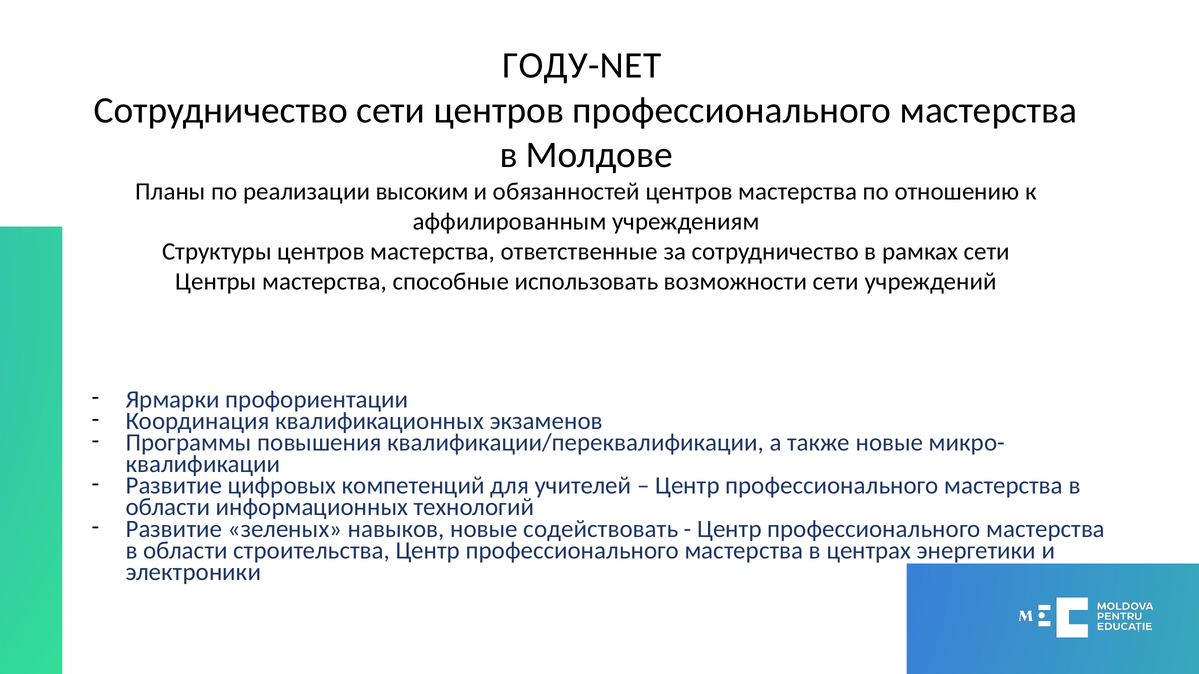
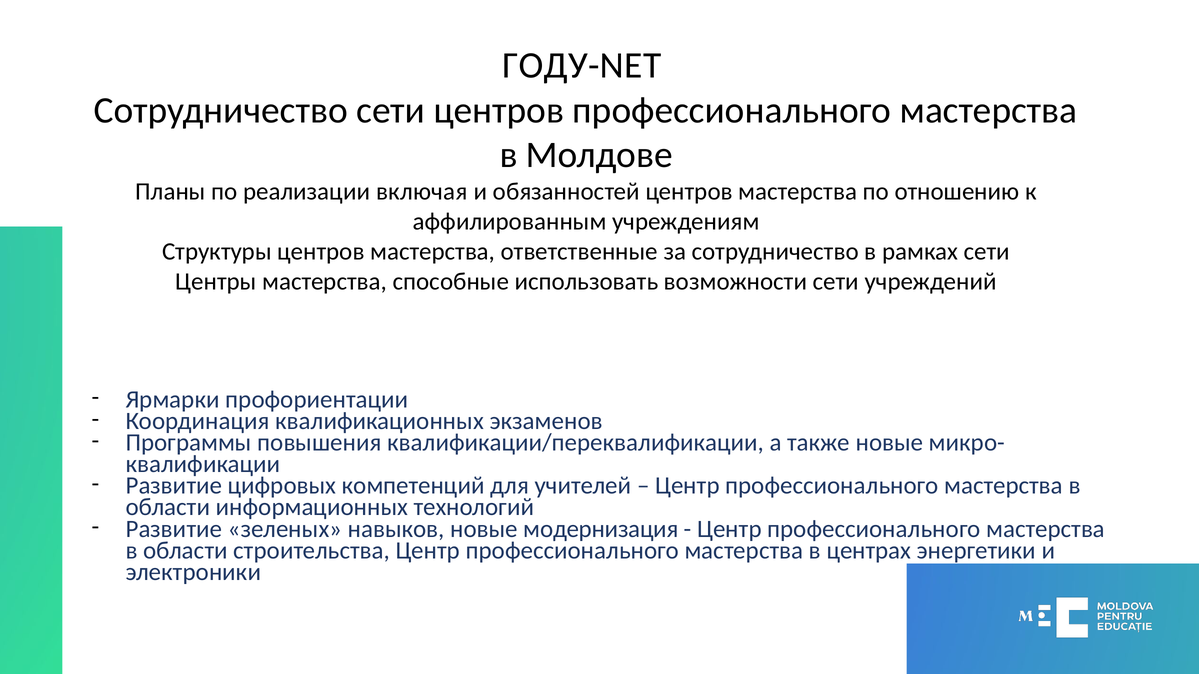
высоким: высоким -> включая (422, 192)
содействовать: содействовать -> модернизация (601, 529)
